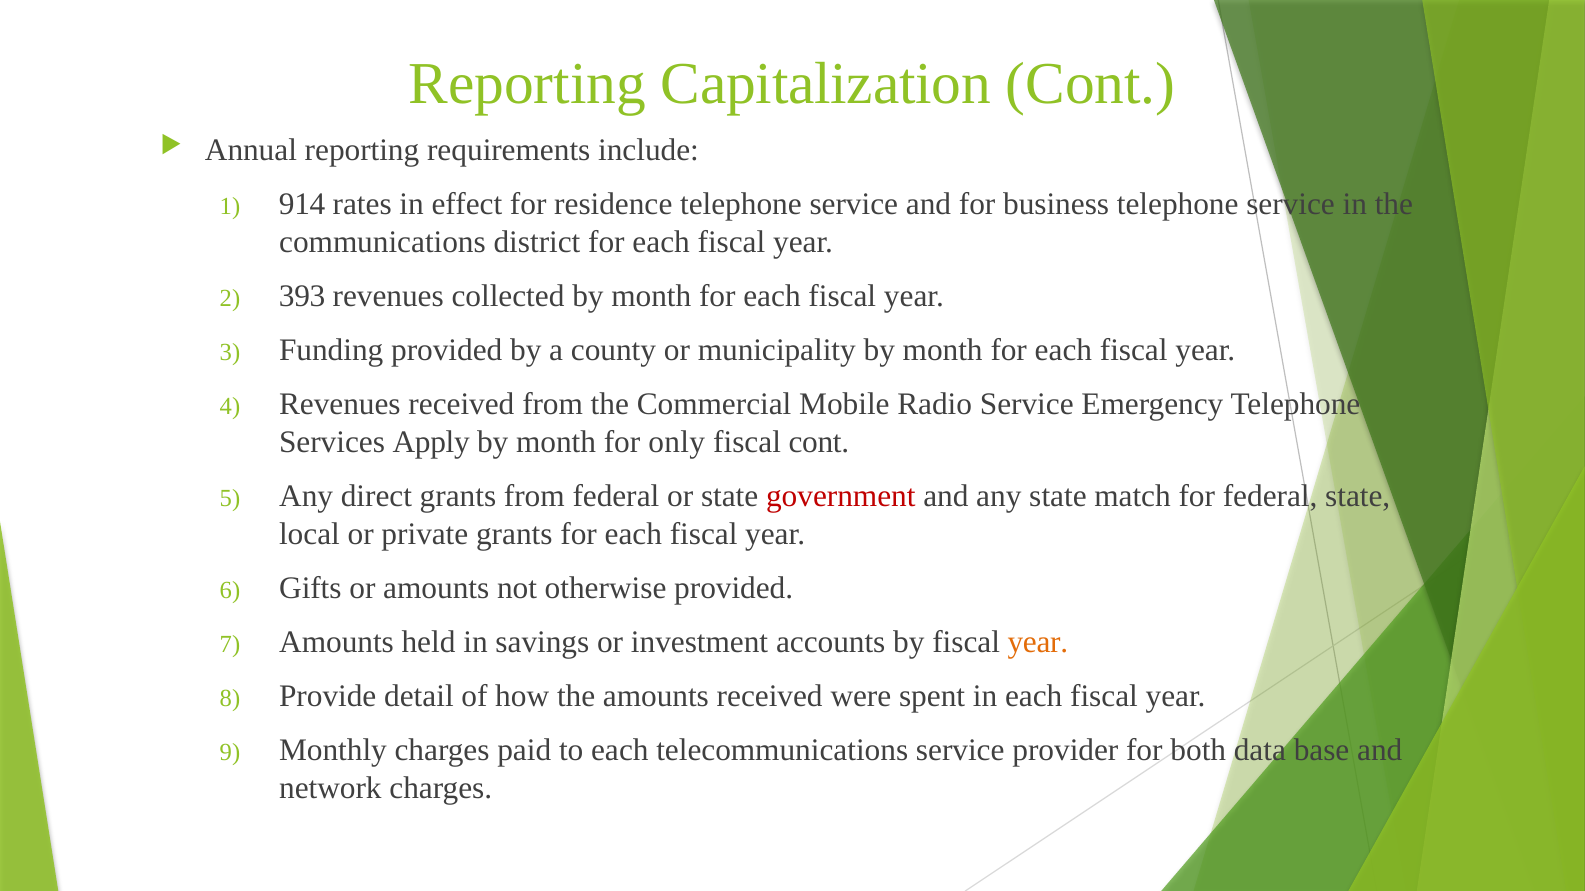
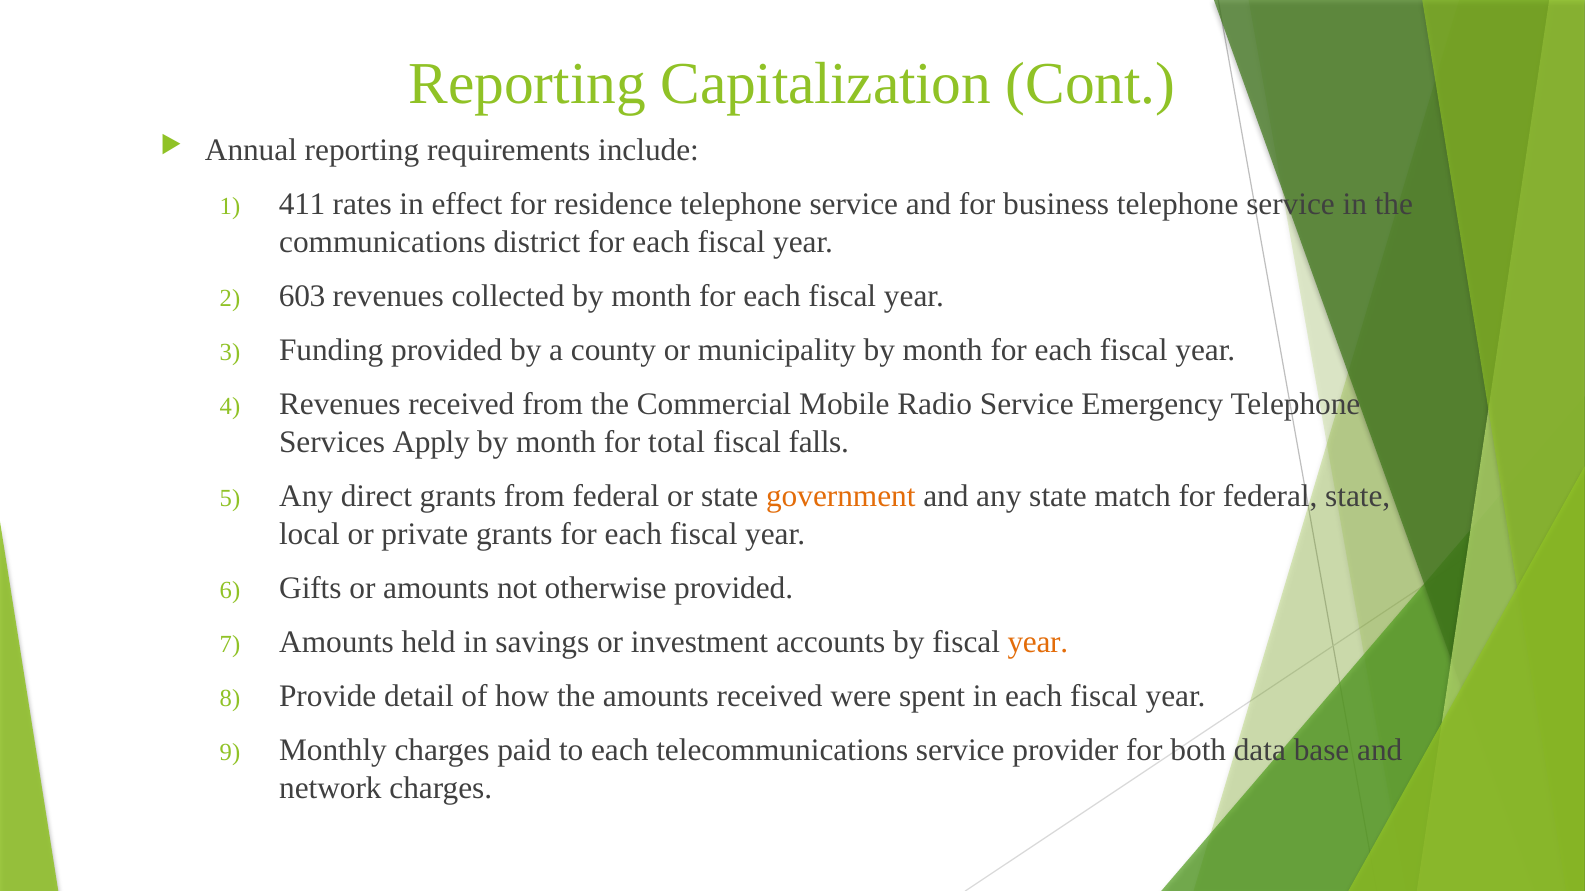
914: 914 -> 411 (302, 205)
393: 393 -> 603 (302, 296)
only: only -> total (677, 442)
fiscal cont: cont -> falls (819, 442)
government colour: red -> orange (841, 496)
